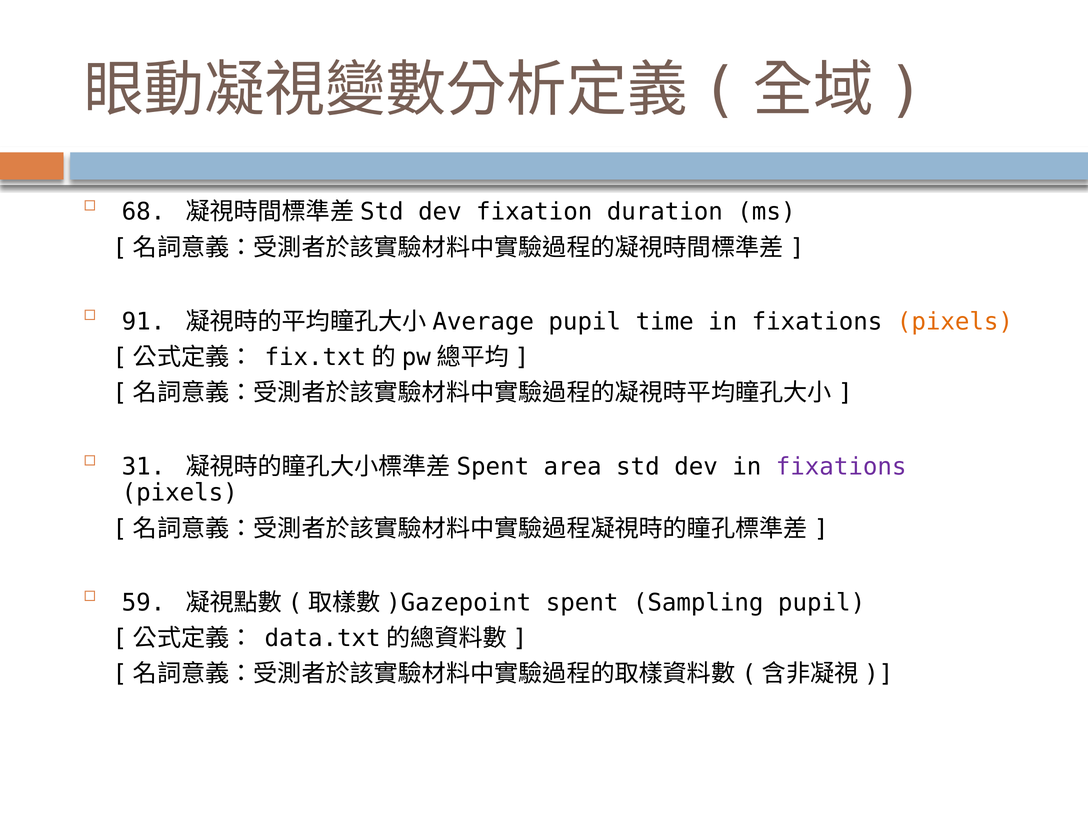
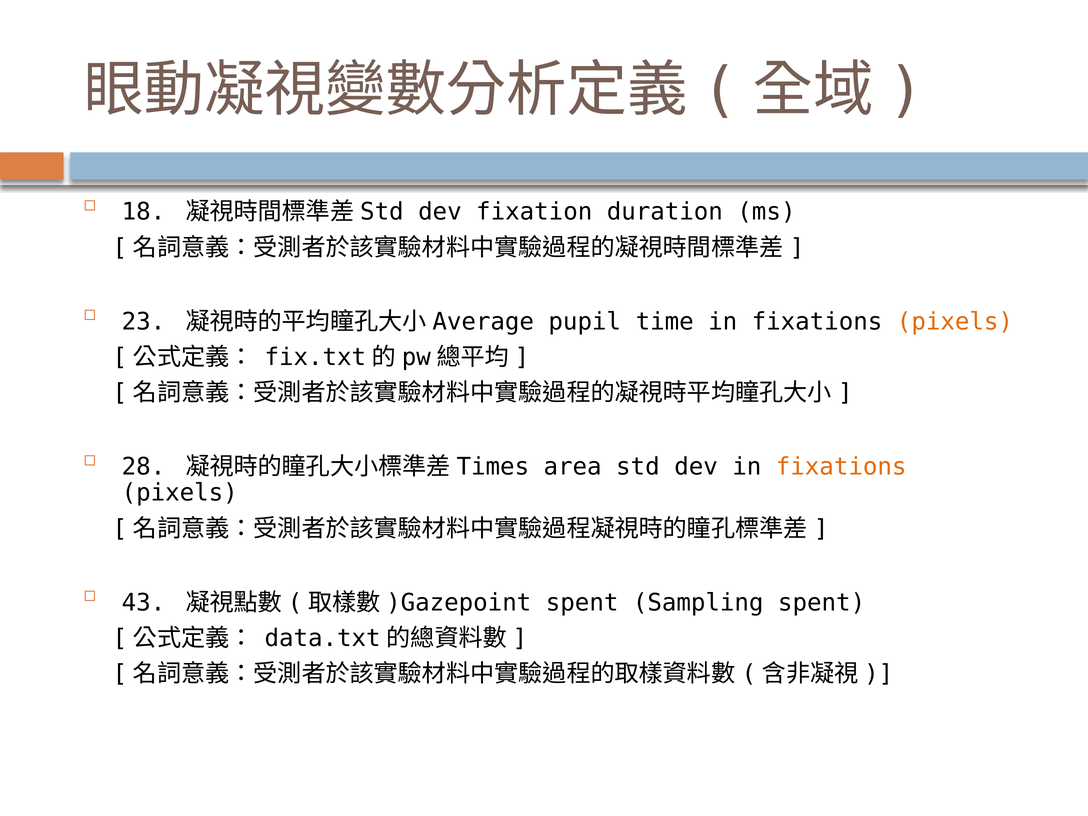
68: 68 -> 18 (143, 212)
91: 91 -> 23 (143, 322)
31: 31 -> 28 (143, 467)
Spent: Spent -> Times (493, 467)
fixations colour: purple -> orange (841, 467)
59: 59 -> 43 (143, 603)
Sampling pupil: pupil -> spent (822, 603)
